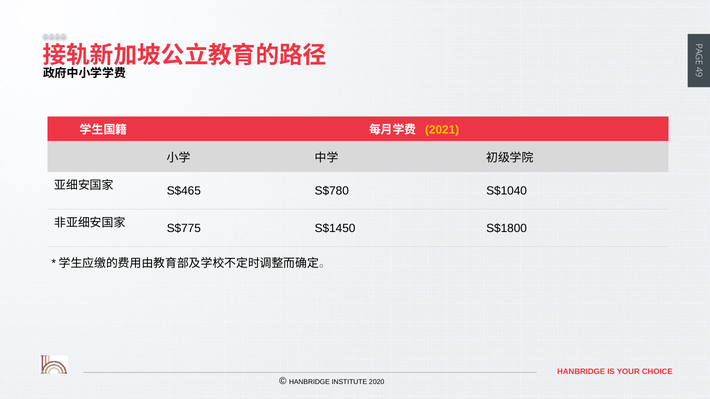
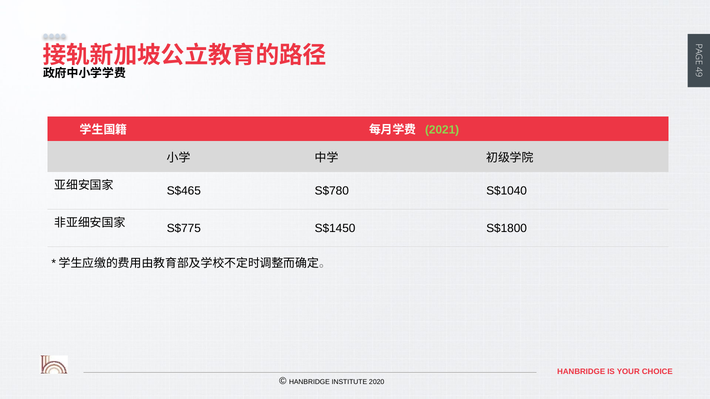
2021 colour: yellow -> light green (442, 130)
